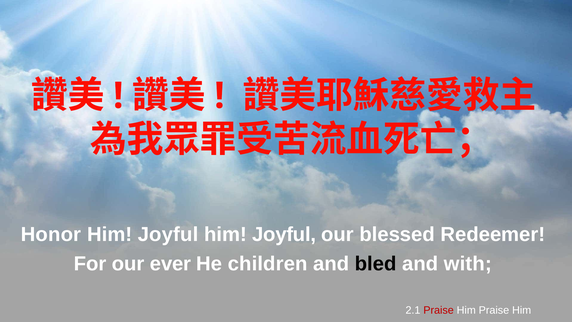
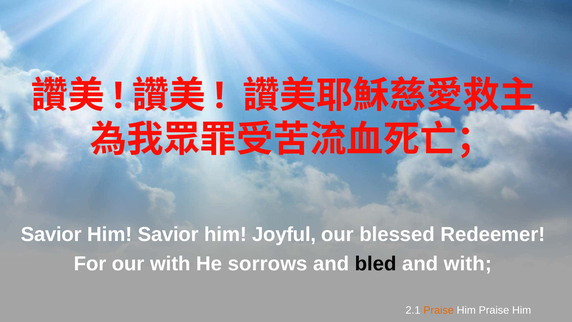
Honor: Honor -> Savior (51, 234)
Joyful: Joyful -> Savior (168, 234)
our ever: ever -> with (170, 264)
children: children -> sorrows (268, 264)
Praise colour: red -> orange (439, 310)
